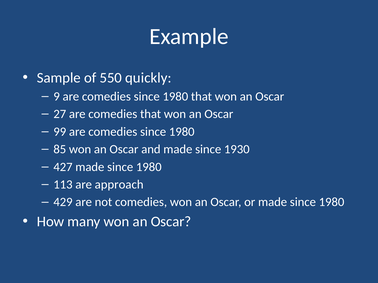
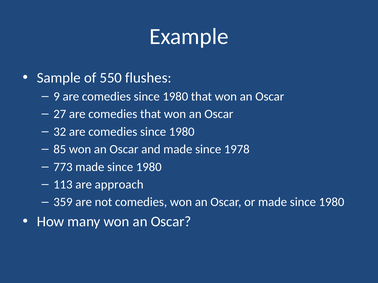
quickly: quickly -> flushes (148, 78)
99: 99 -> 32 (60, 132)
1930: 1930 -> 1978 (237, 150)
427: 427 -> 773 (63, 167)
429: 429 -> 359 (63, 202)
